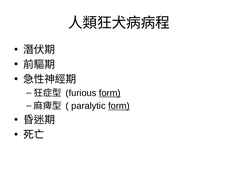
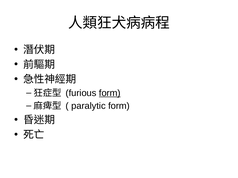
form underline: present -> none (119, 106)
